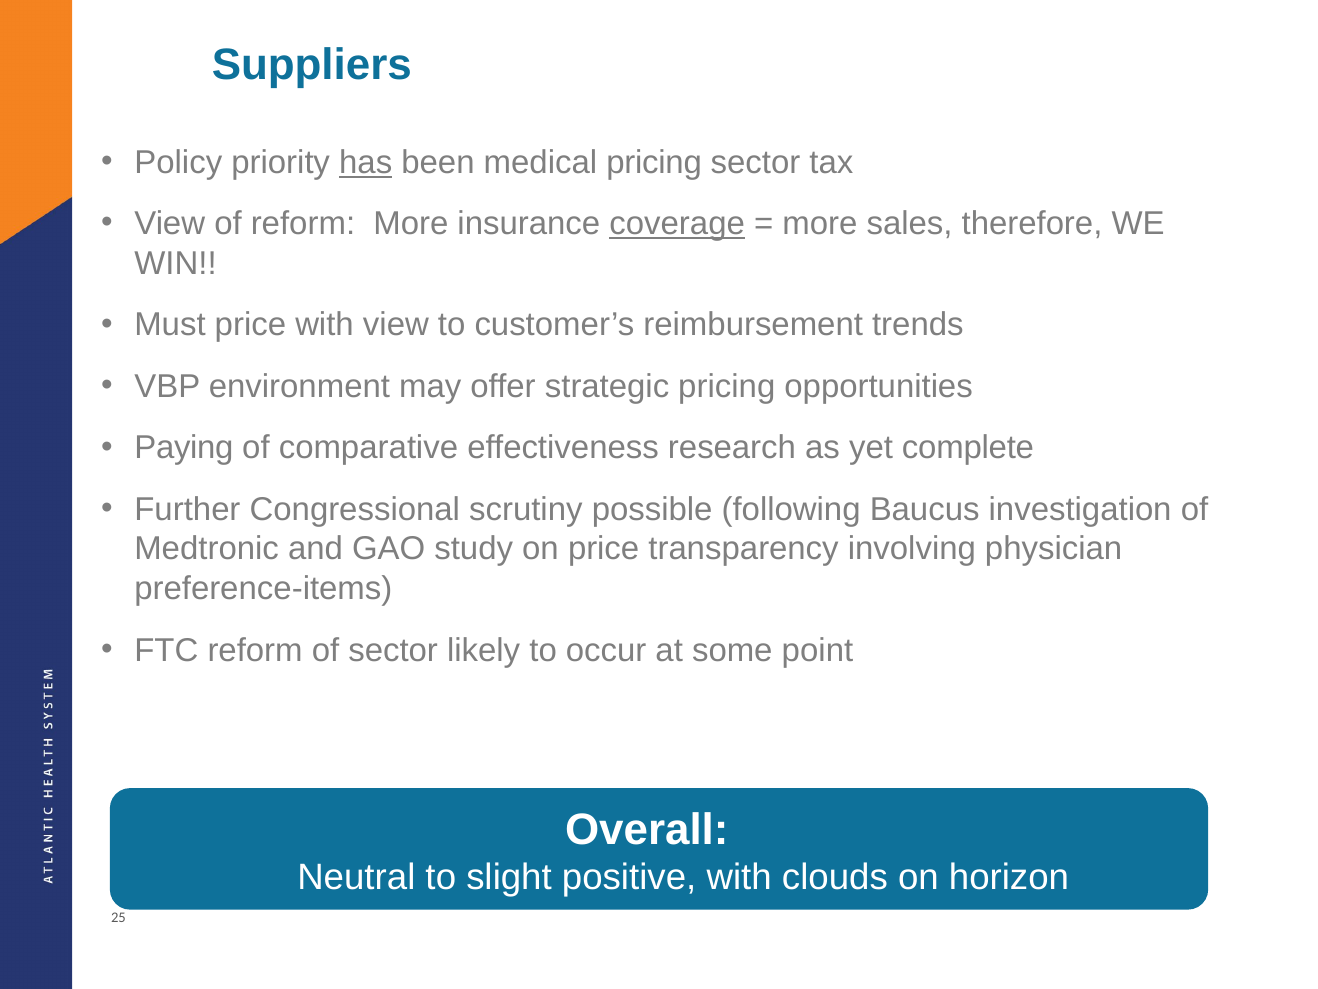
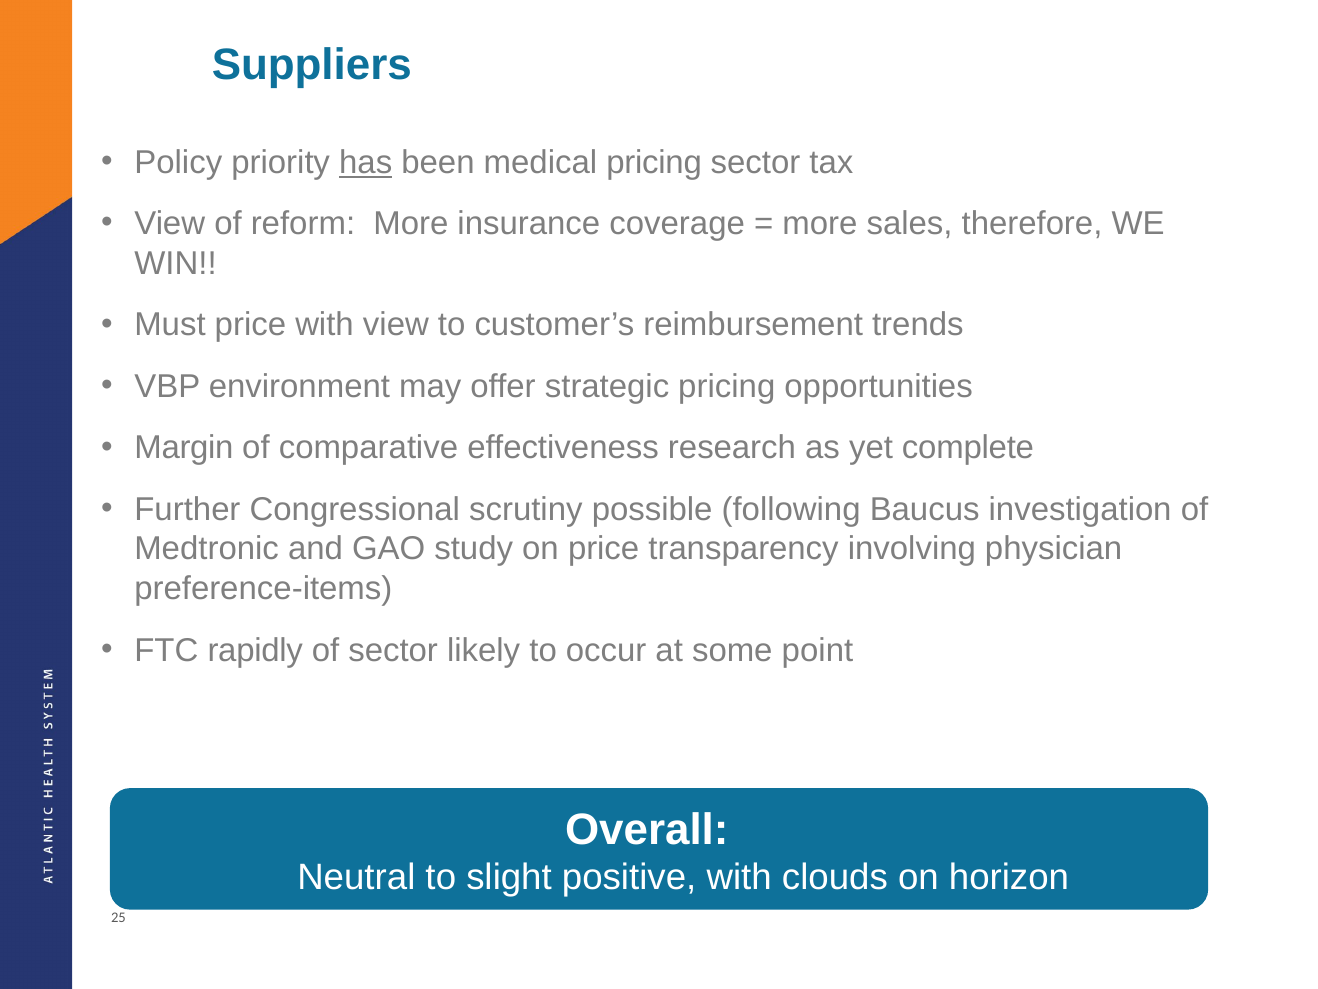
coverage underline: present -> none (677, 224)
Paying: Paying -> Margin (184, 448)
FTC reform: reform -> rapidly (255, 650)
